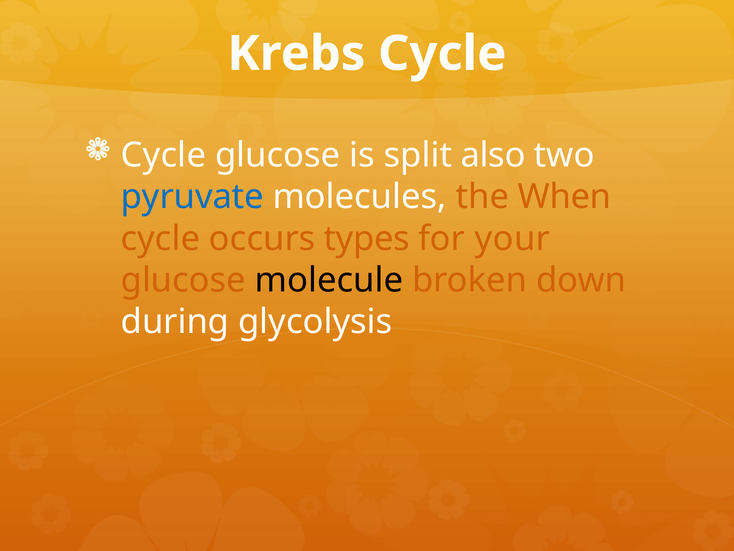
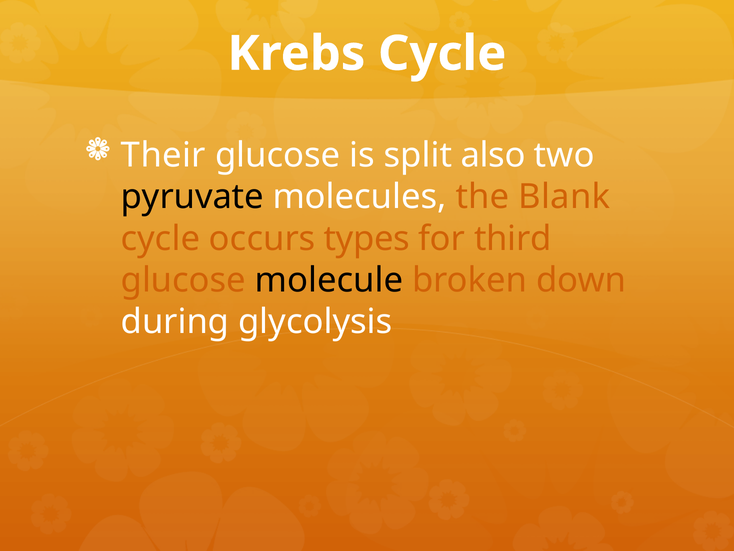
Cycle: Cycle -> Their (163, 155)
pyruvate colour: blue -> black (192, 197)
When: When -> Blank (564, 197)
your: your -> third (513, 238)
